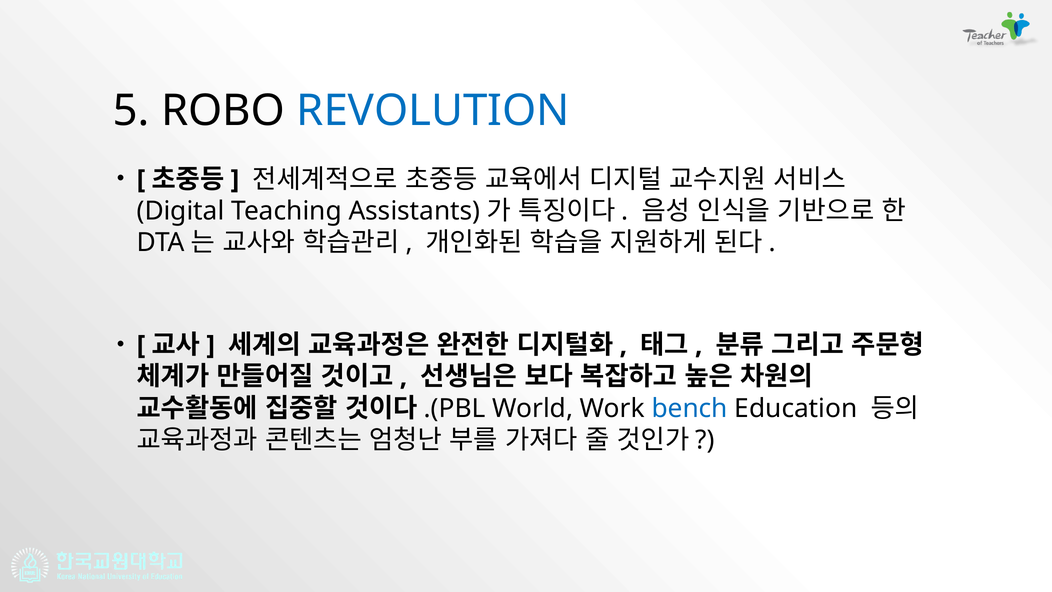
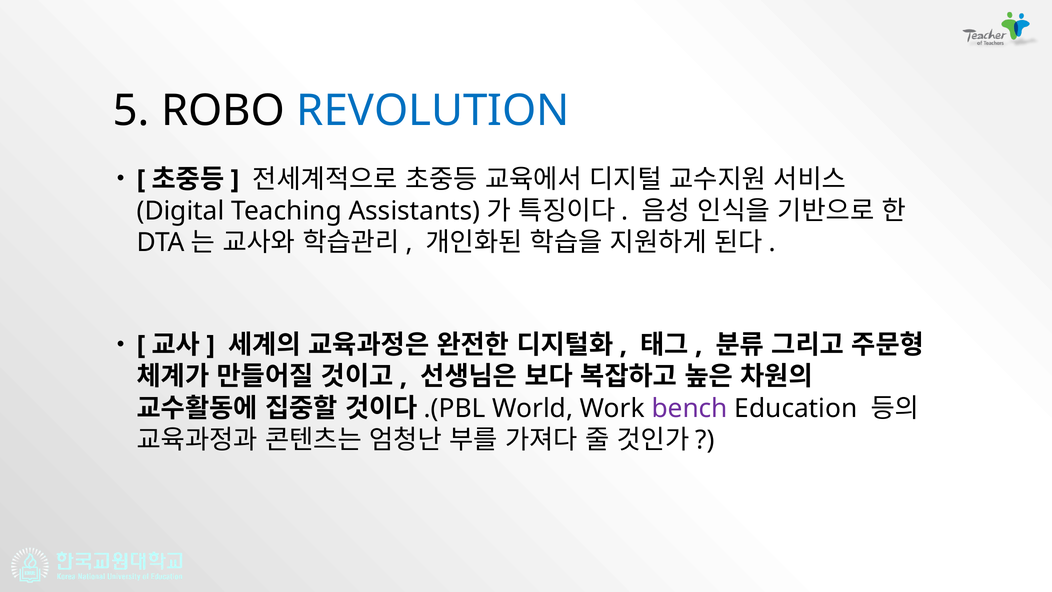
bench colour: blue -> purple (690, 408)
